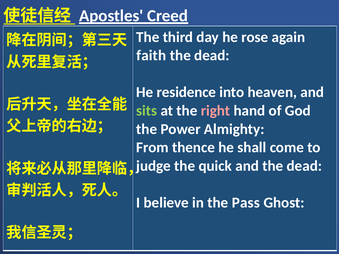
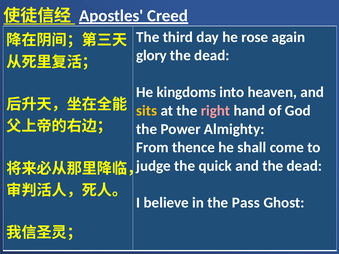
faith: faith -> glory (151, 56)
residence: residence -> kingdoms (186, 92)
sits colour: light green -> yellow (147, 111)
